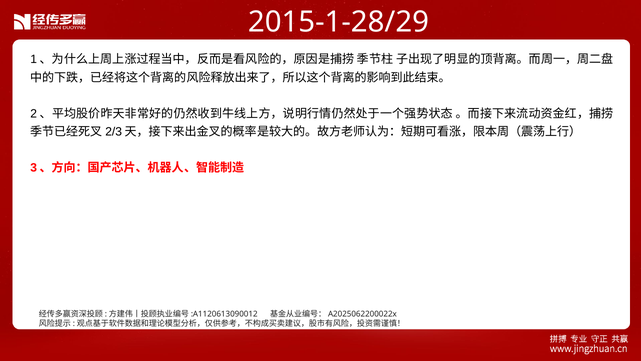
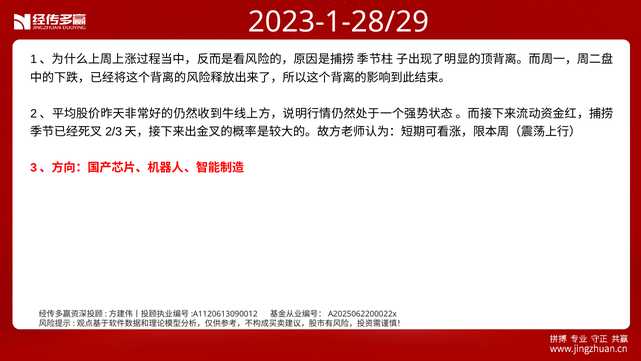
2015-1-28/29: 2015-1-28/29 -> 2023-1-28/29 (338, 22)
